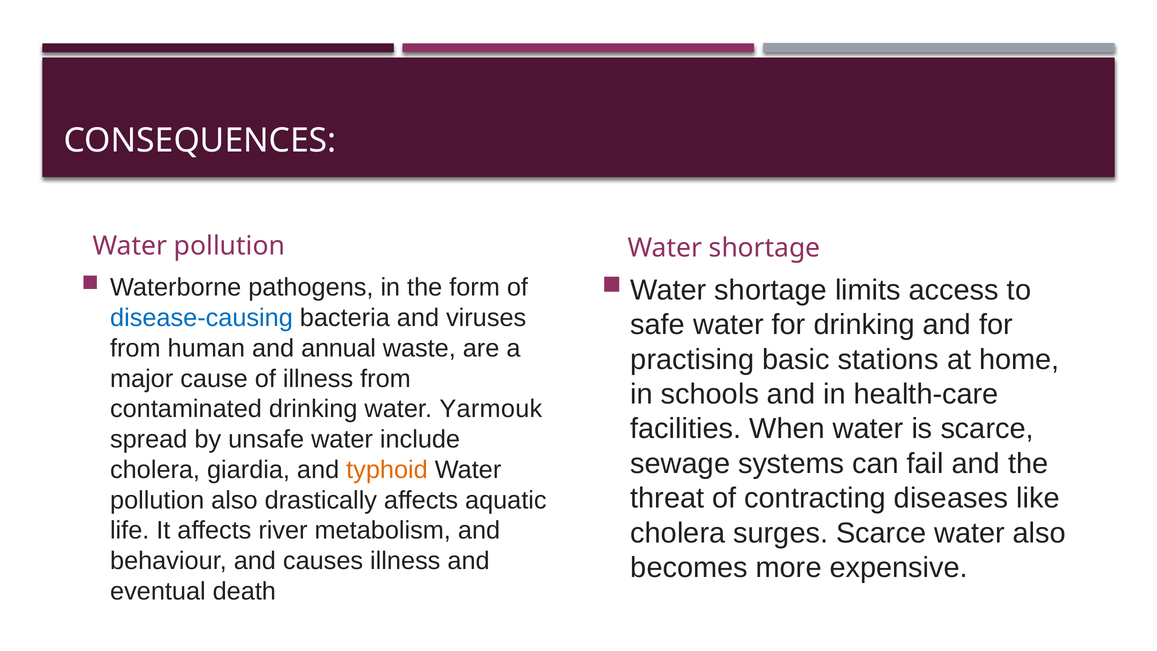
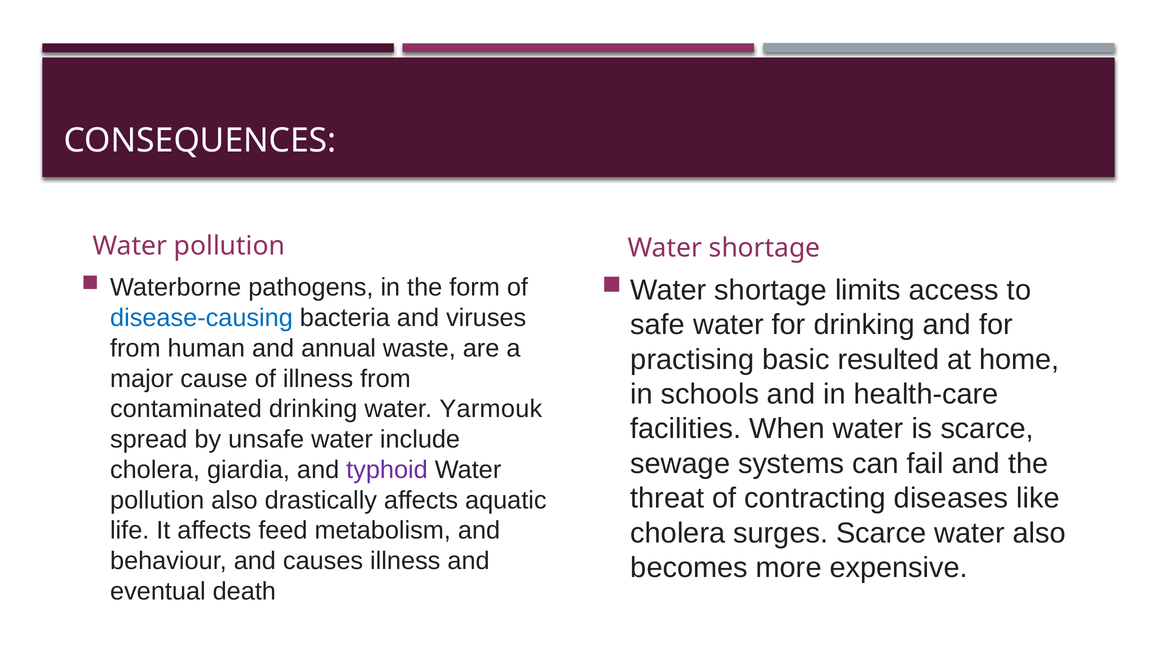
stations: stations -> resulted (888, 359)
typhoid colour: orange -> purple (387, 470)
river: river -> feed (283, 530)
